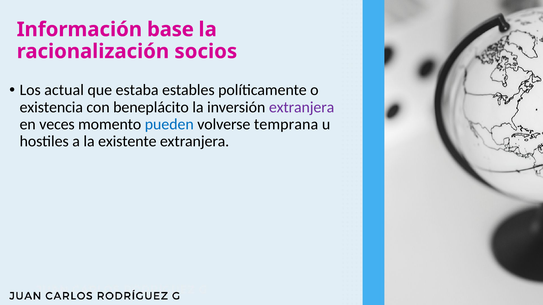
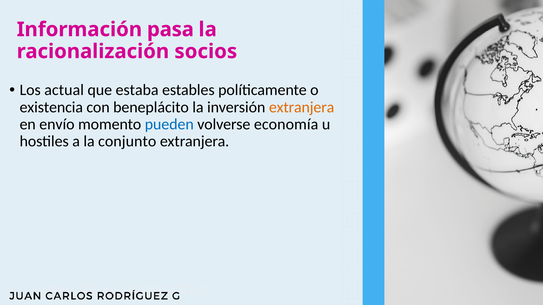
base: base -> pasa (170, 30)
extranjera colour: purple -> orange (302, 107)
veces: veces -> envío (57, 124)
temprana: temprana -> economía (286, 124)
existente: existente -> conjunto (127, 141)
